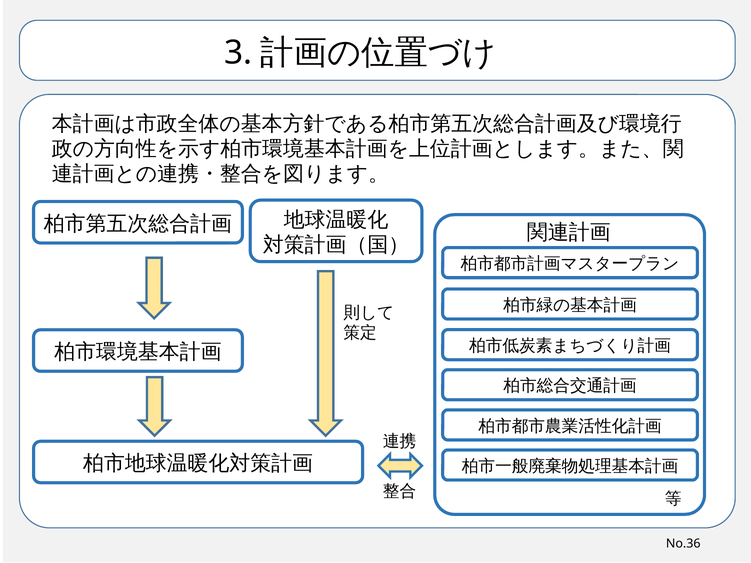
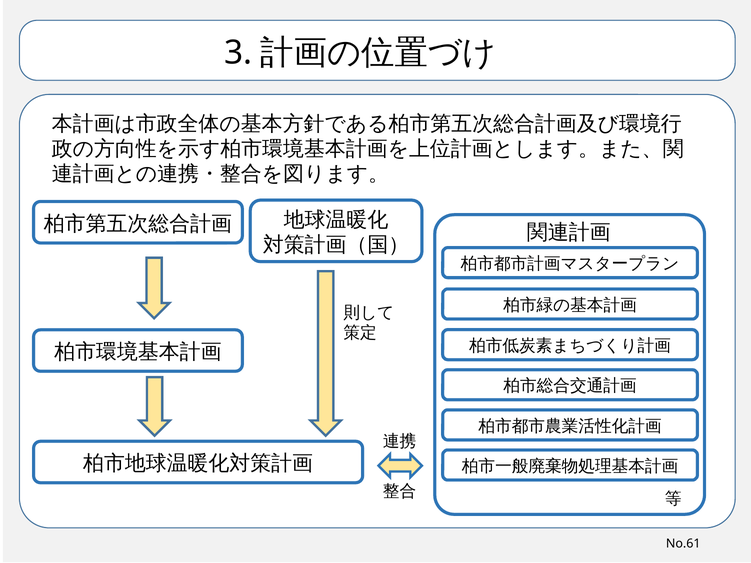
No.36: No.36 -> No.61 (683, 544)
